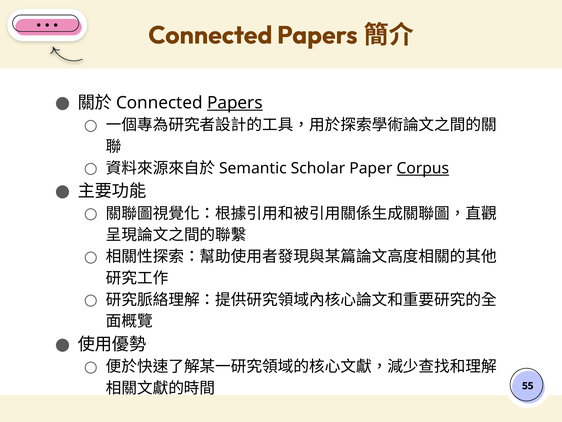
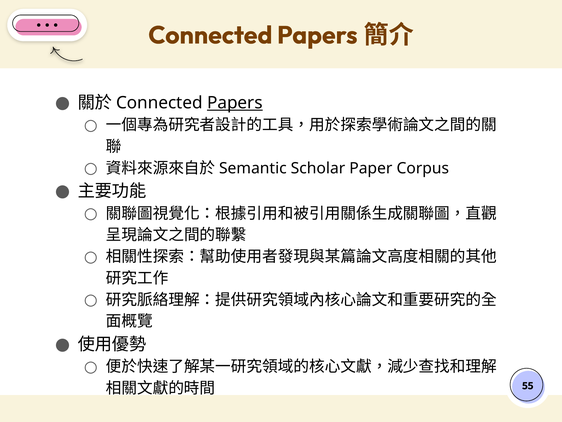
Corpus underline: present -> none (423, 168)
